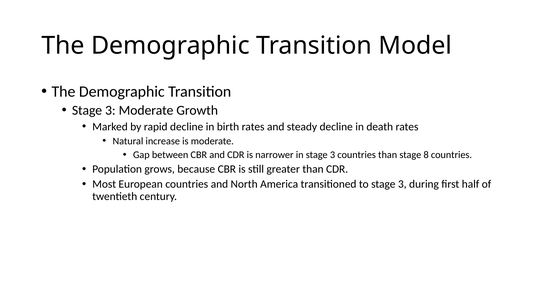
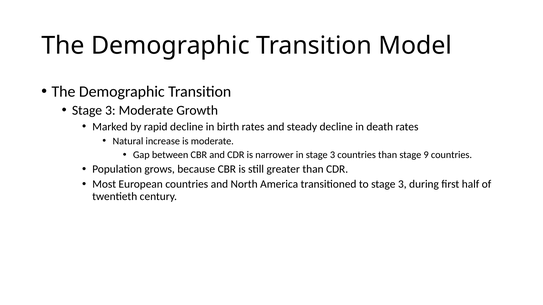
8: 8 -> 9 (426, 155)
